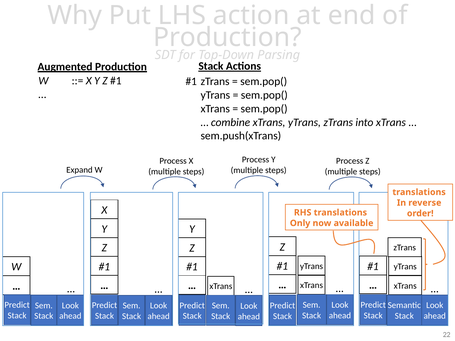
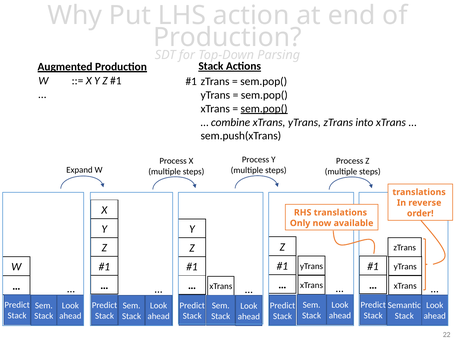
sem.pop( underline: none -> present (264, 109)
